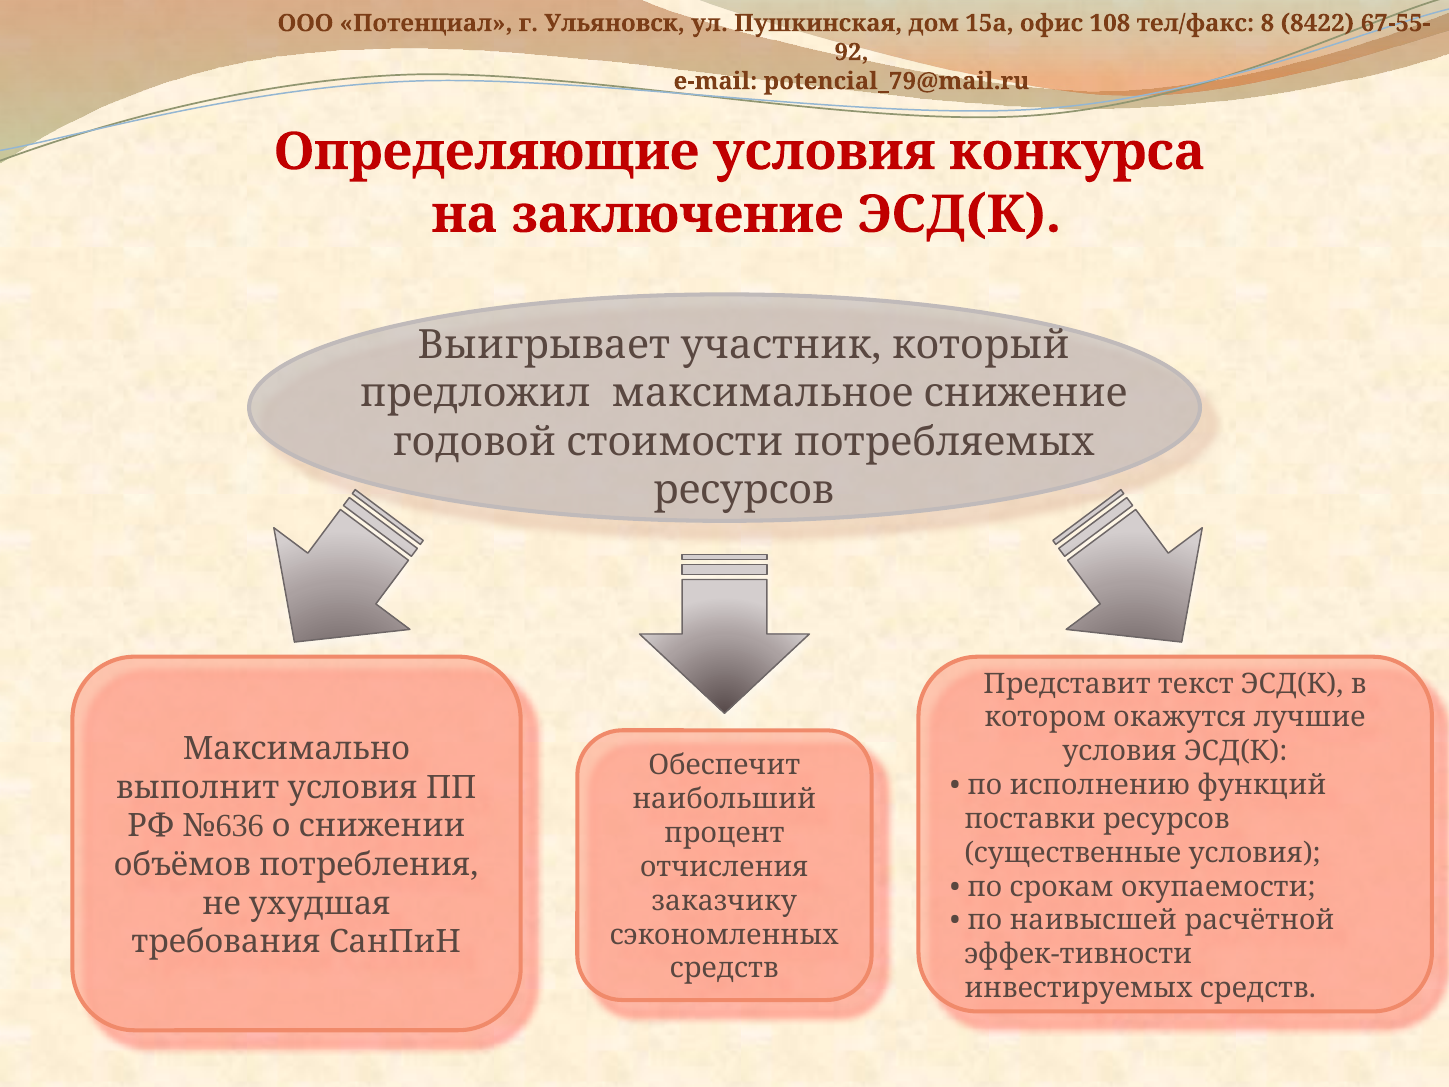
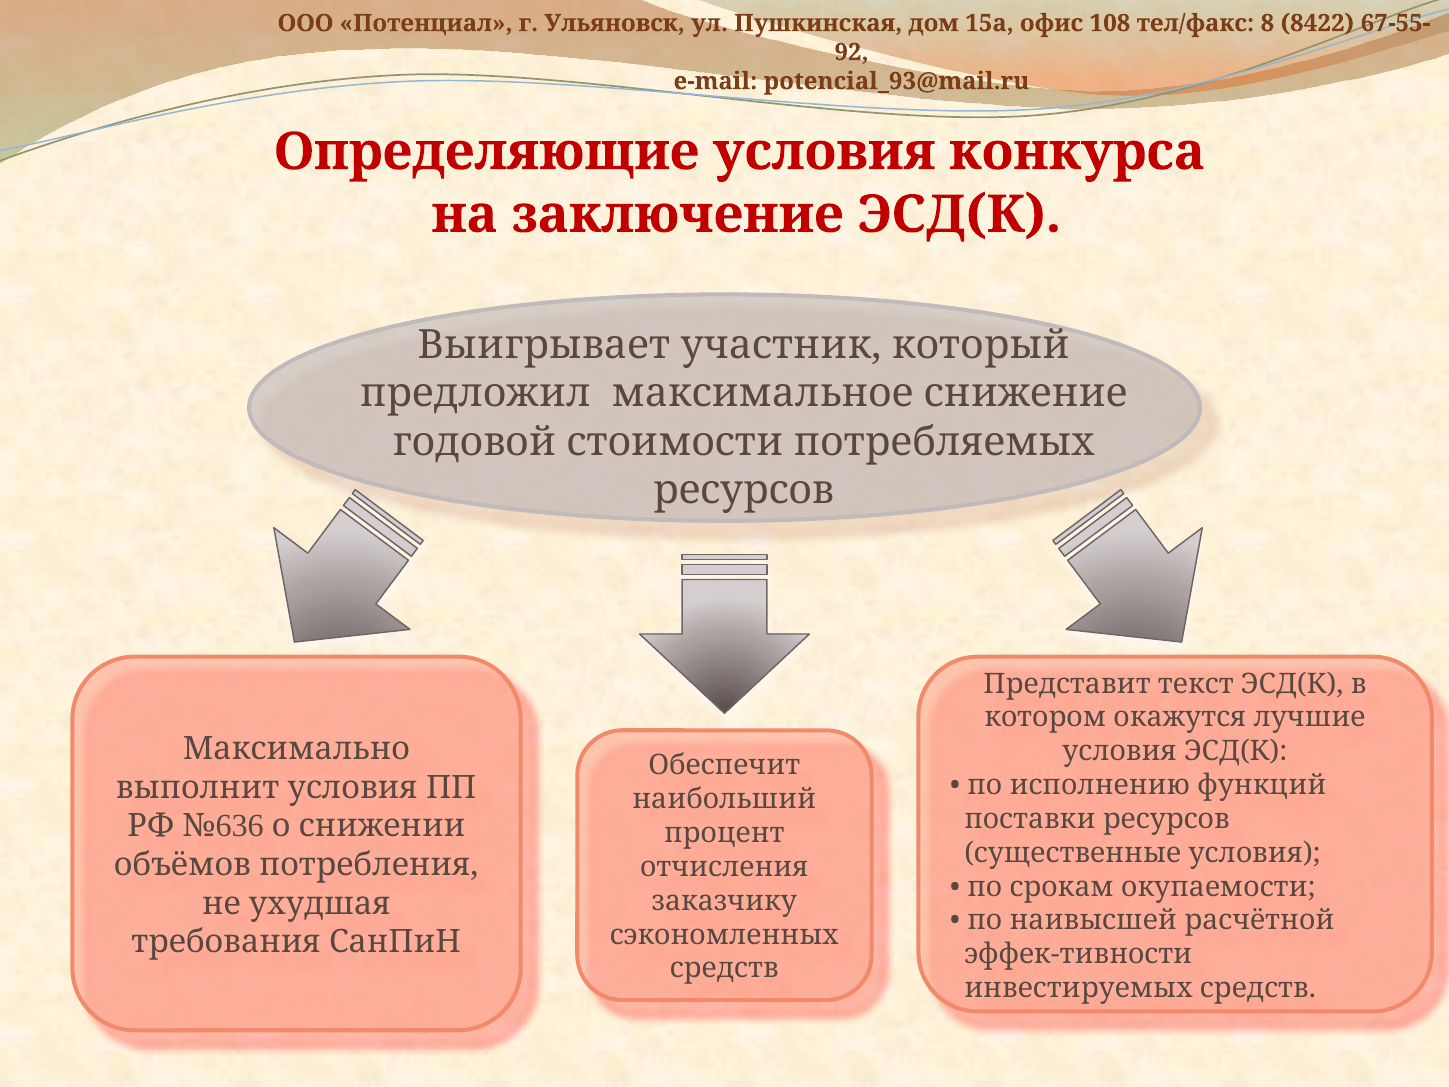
potencial_79@mail.ru: potencial_79@mail.ru -> potencial_93@mail.ru (896, 81)
